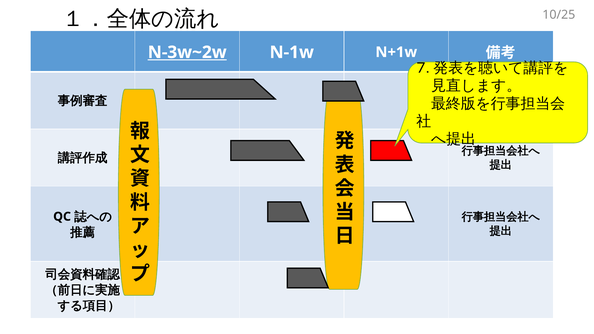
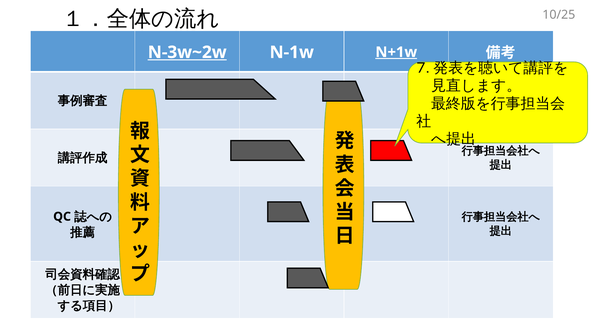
N+1w underline: none -> present (396, 52)
